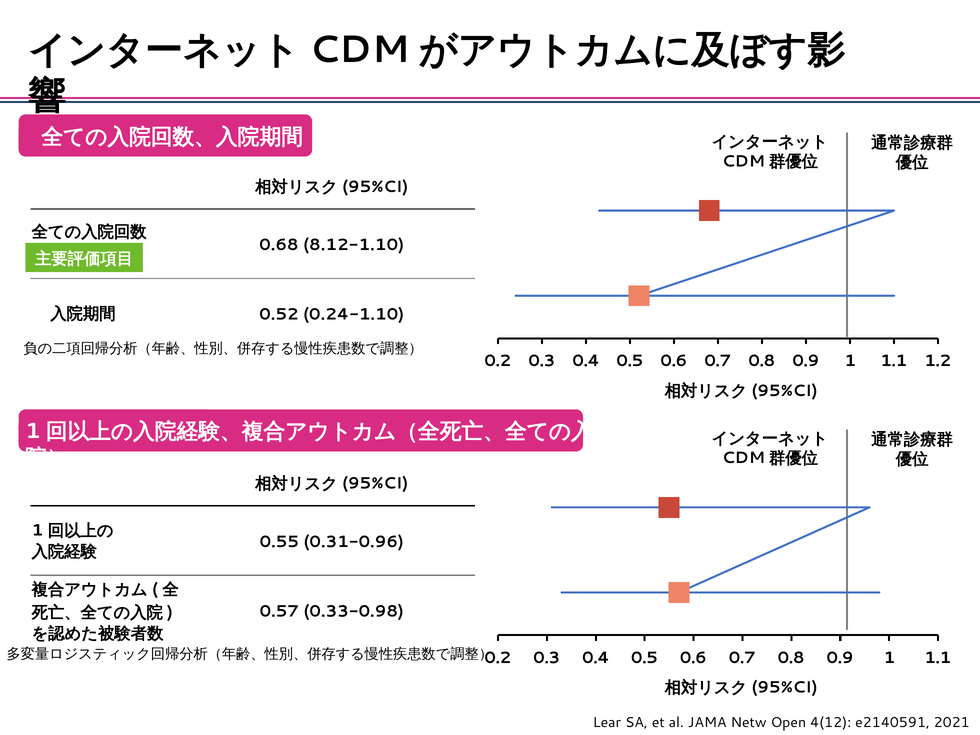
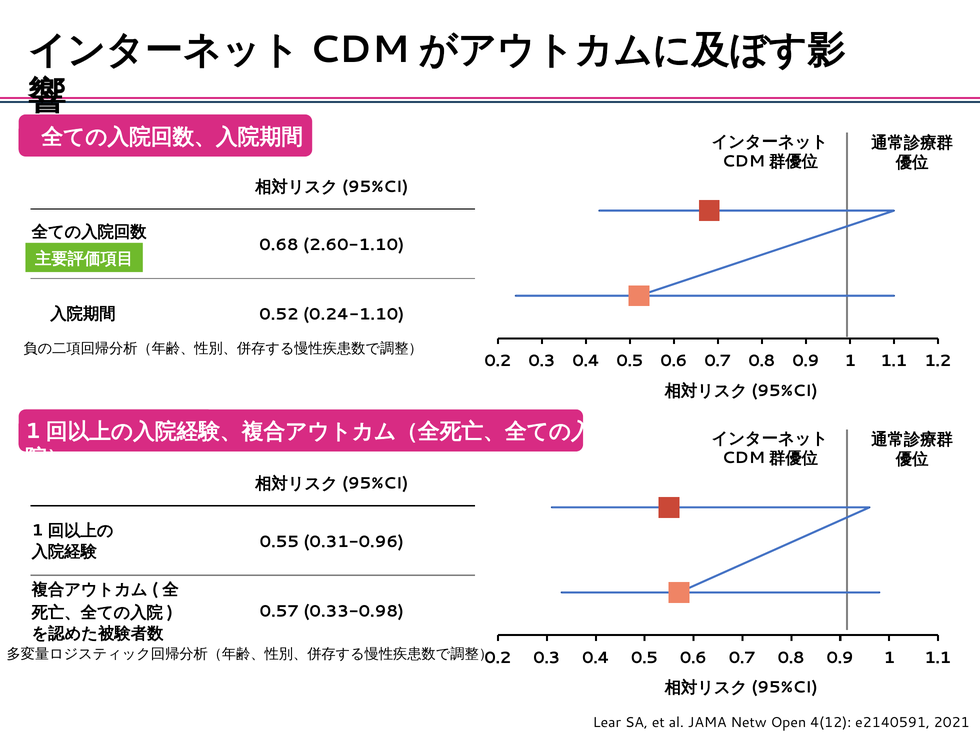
8.12-1.10: 8.12-1.10 -> 2.60-1.10 (354, 245)
